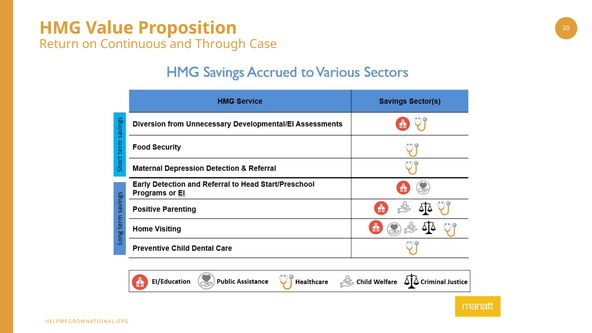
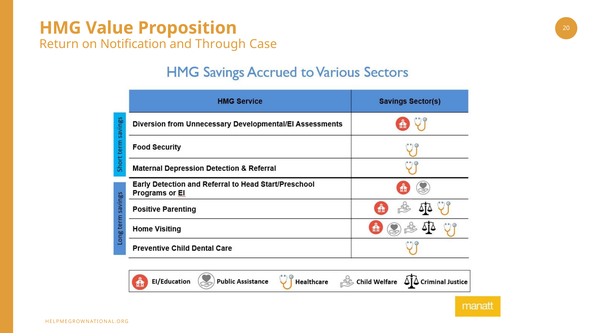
Continuous: Continuous -> Notification (133, 44)
